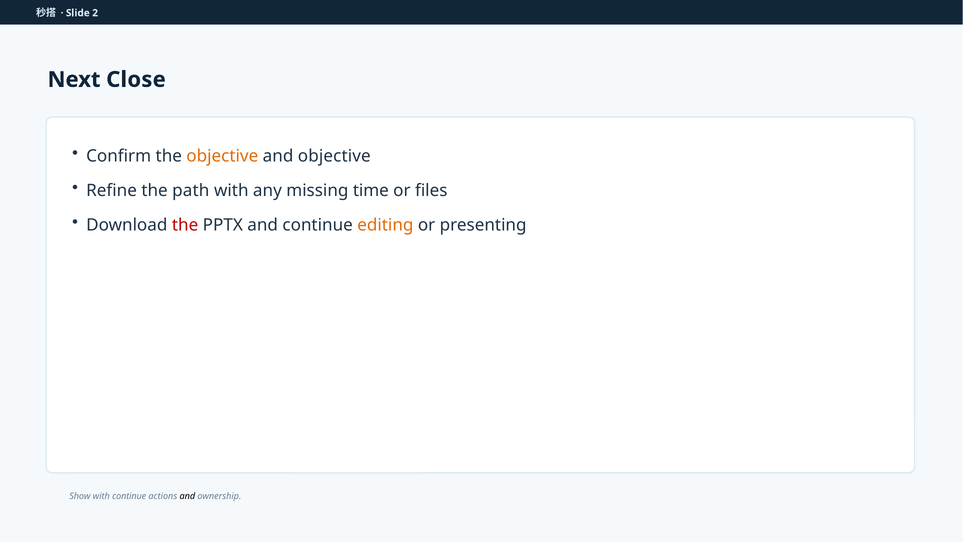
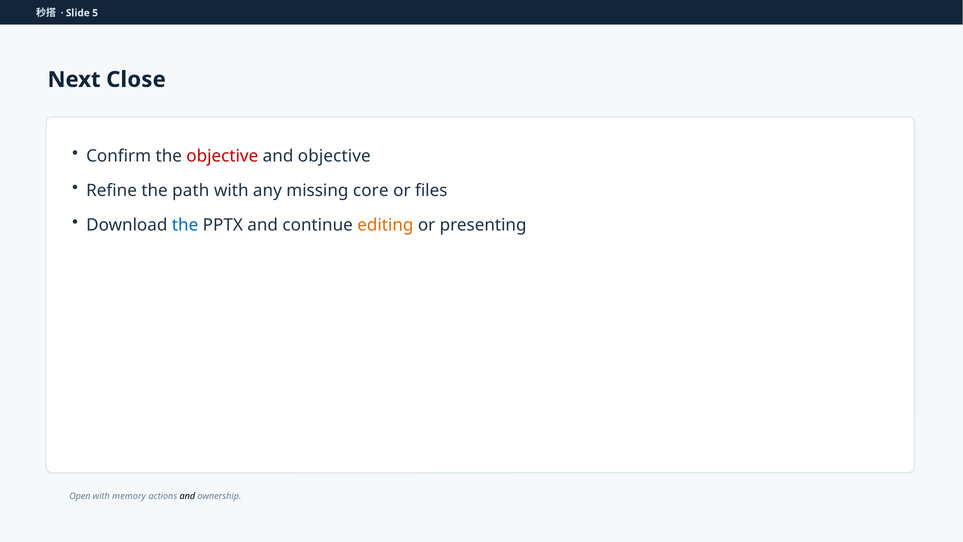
2: 2 -> 5 (95, 13)
objective colour: orange -> red (222, 156)
time: time -> core (371, 190)
the colour: red -> blue (185, 225)
Show: Show -> Open (80, 496)
with continue: continue -> memory (129, 496)
